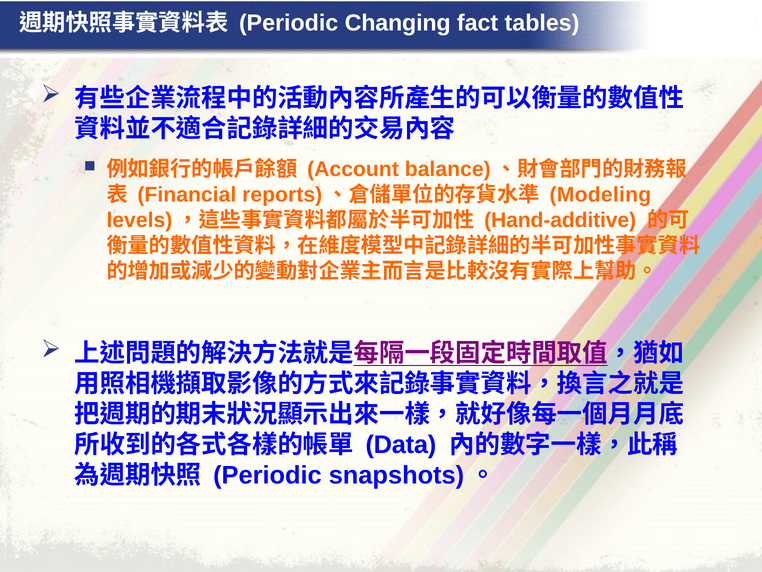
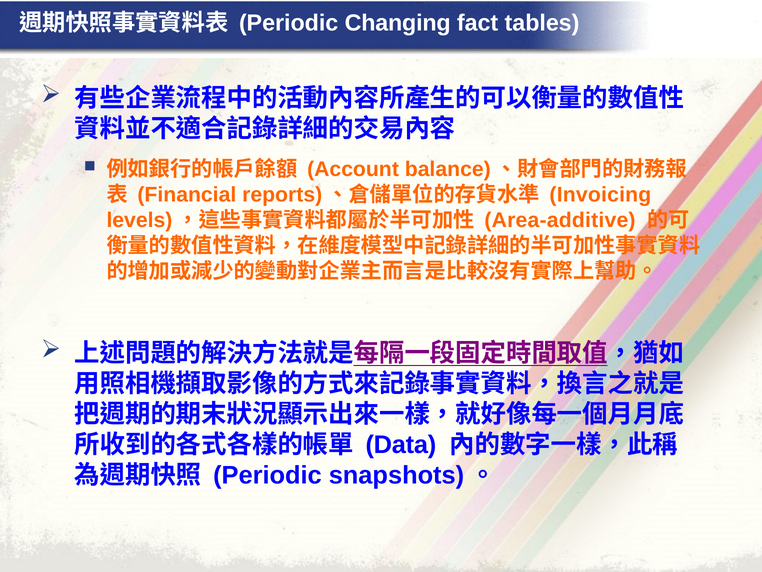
Modeling: Modeling -> Invoicing (600, 195)
Hand-additive: Hand-additive -> Area-additive (560, 220)
